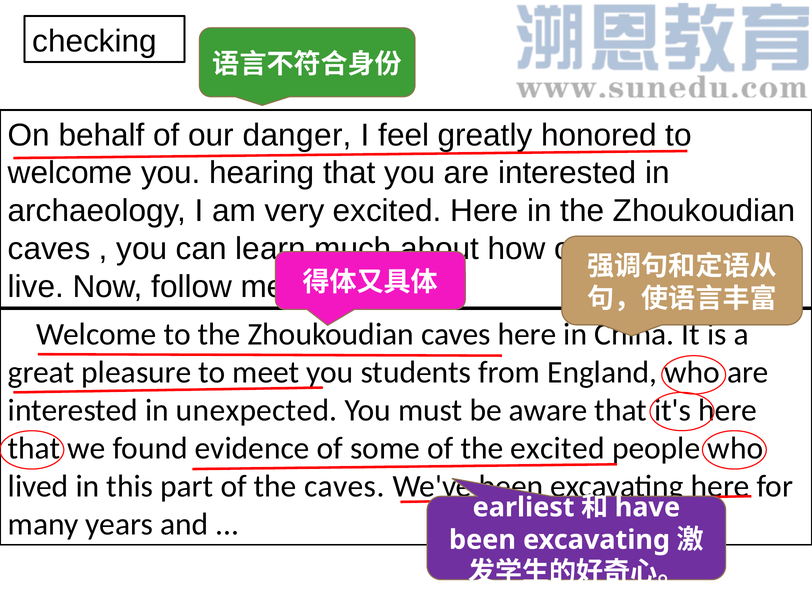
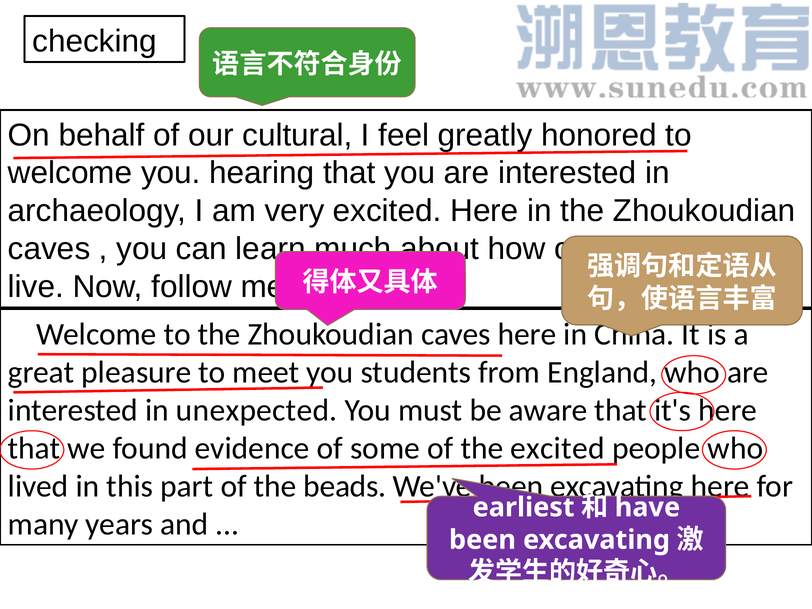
danger: danger -> cultural (297, 135)
the caves: caves -> beads (345, 486)
